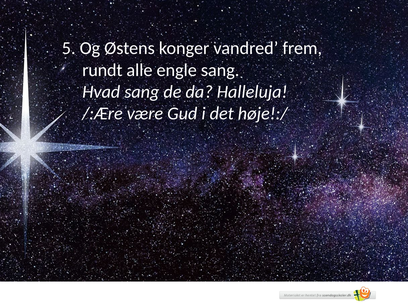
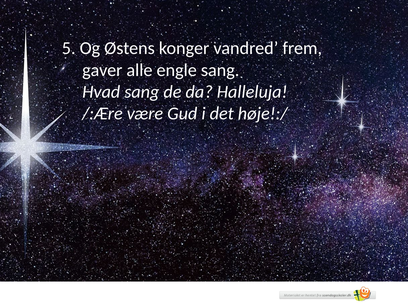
rundt: rundt -> gaver (102, 70)
